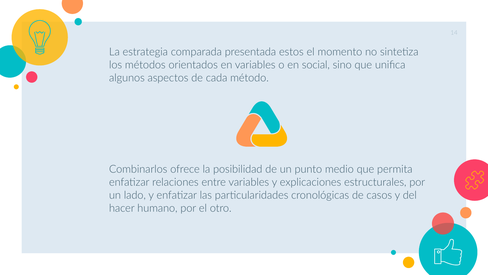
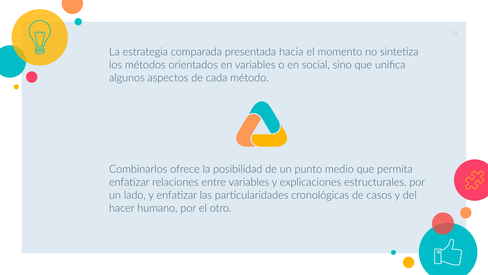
estos: estos -> hacia (291, 52)
